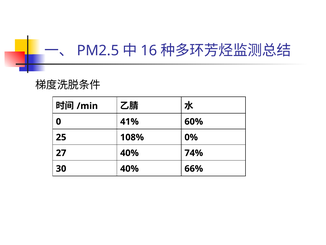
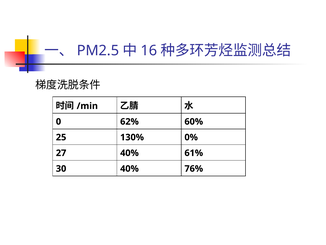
41%: 41% -> 62% (129, 121)
108%: 108% -> 130% (132, 137)
74%: 74% -> 61% (194, 153)
66%: 66% -> 76% (194, 168)
